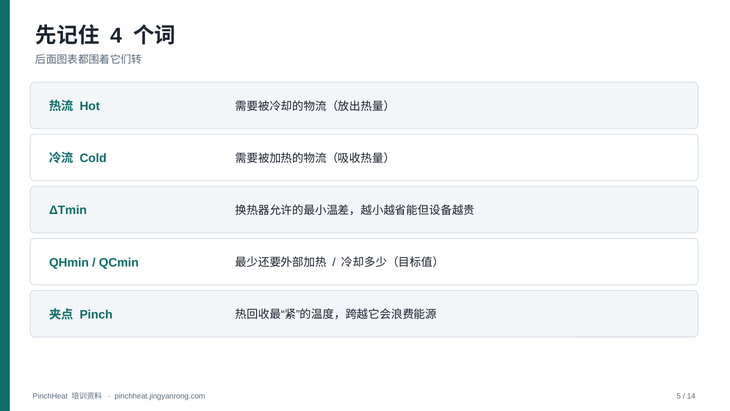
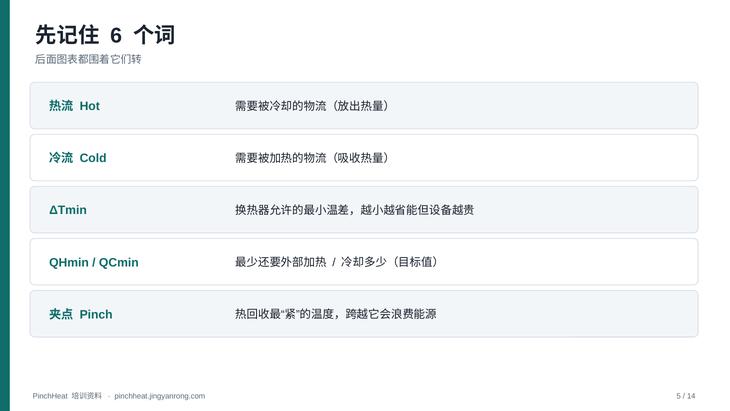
4: 4 -> 6 (116, 36)
